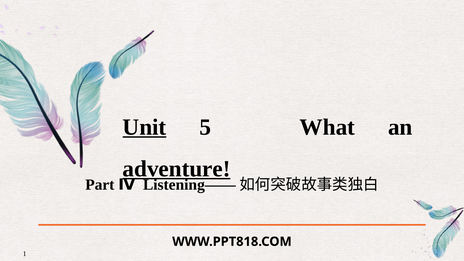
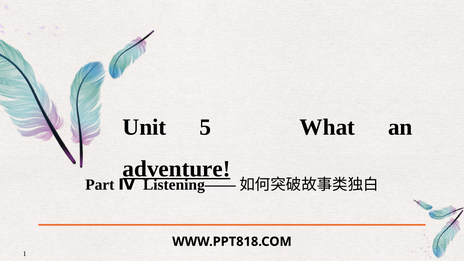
Unit underline: present -> none (144, 127)
